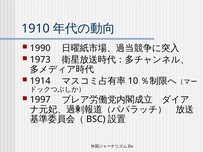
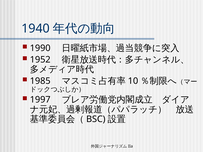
1910: 1910 -> 1940 (36, 28)
1973: 1973 -> 1952 (40, 60)
1914: 1914 -> 1985 (40, 81)
